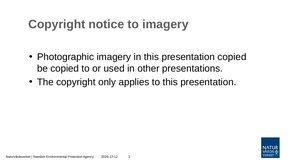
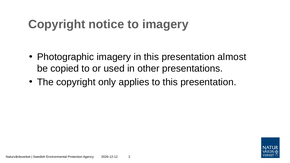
presentation copied: copied -> almost (232, 57)
